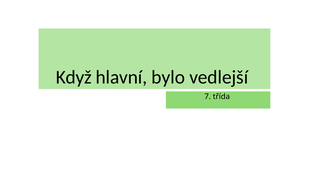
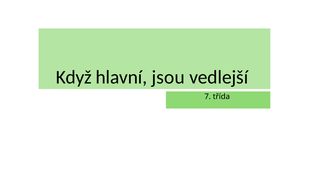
bylo: bylo -> jsou (168, 77)
